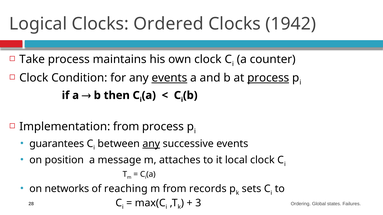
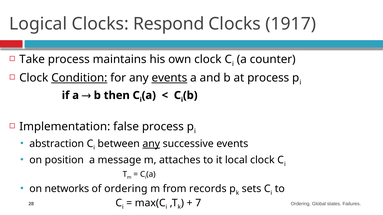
Ordered: Ordered -> Respond (169, 24)
1942: 1942 -> 1917 (291, 24)
Condition underline: none -> present (79, 78)
process underline: present -> none (268, 78)
Implementation from: from -> false (126, 127)
guarantees: guarantees -> abstraction (57, 144)
of reaching: reaching -> ordering (126, 189)
3: 3 -> 7 (198, 203)
